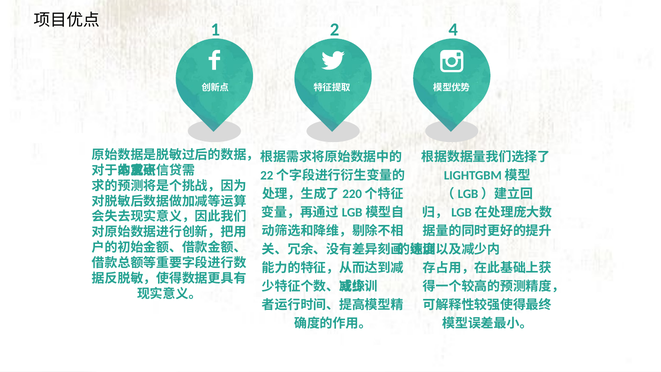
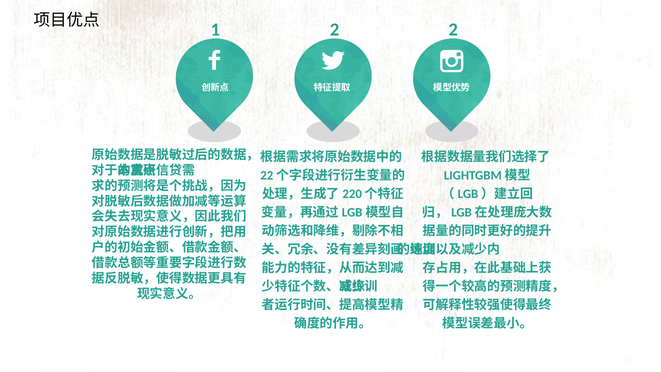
2 4: 4 -> 2 (453, 30)
